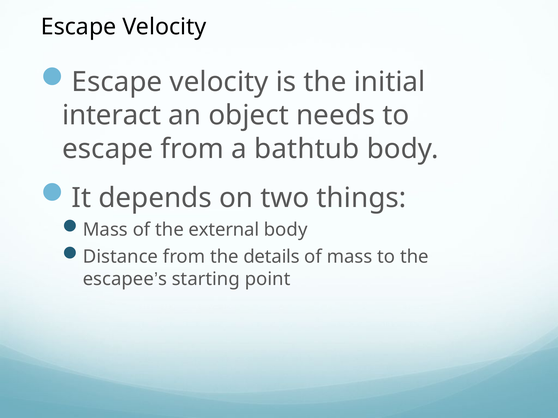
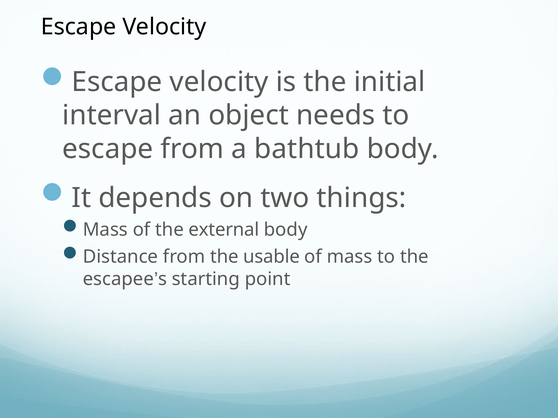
interact: interact -> interval (112, 116)
details: details -> usable (272, 257)
